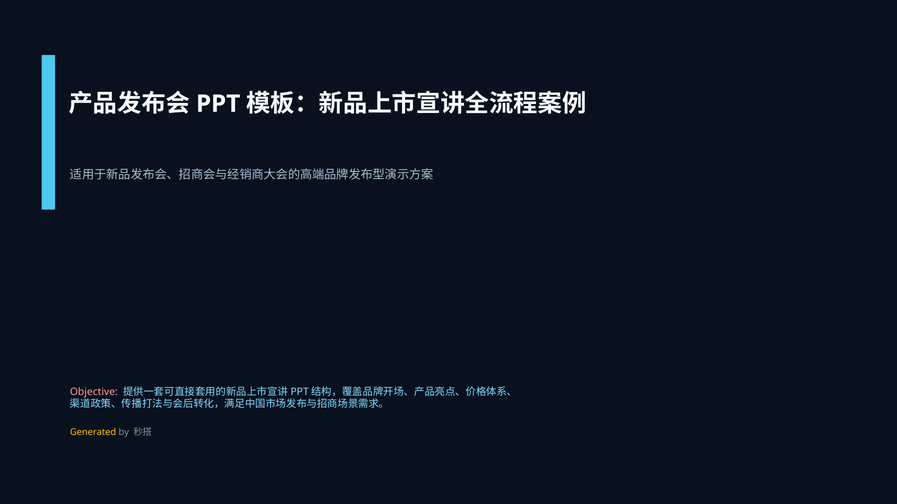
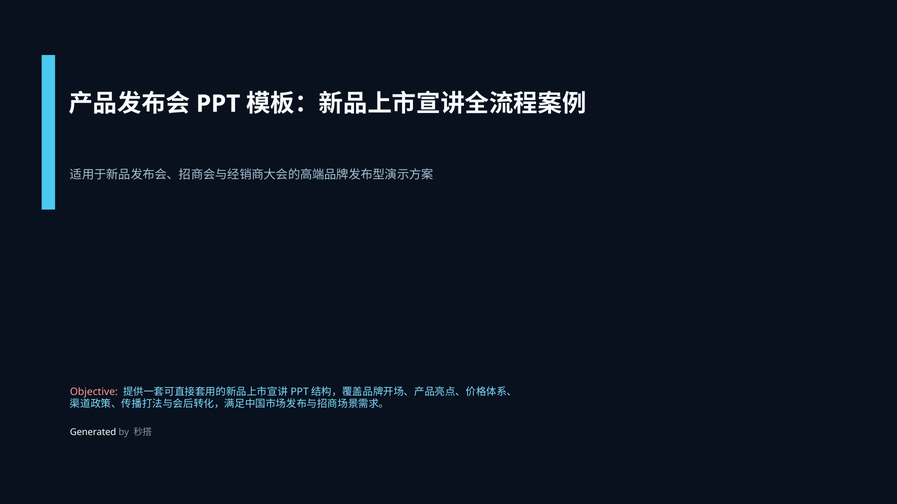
Generated colour: yellow -> white (93, 433)
